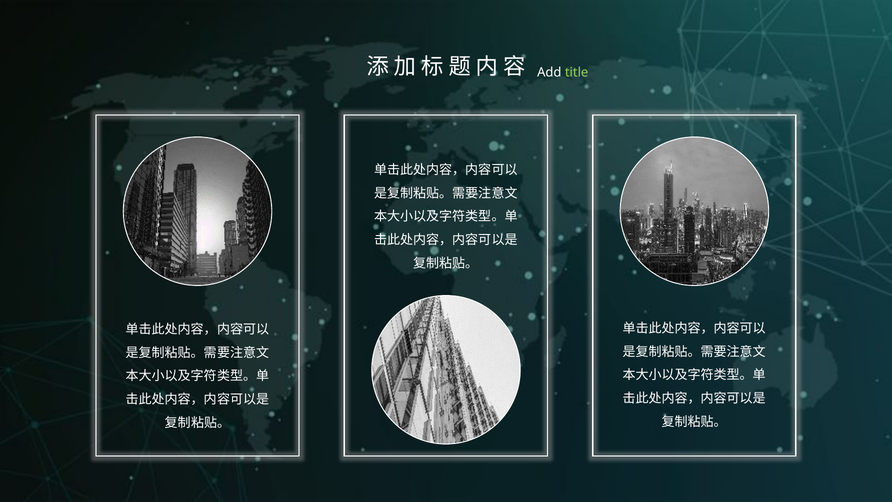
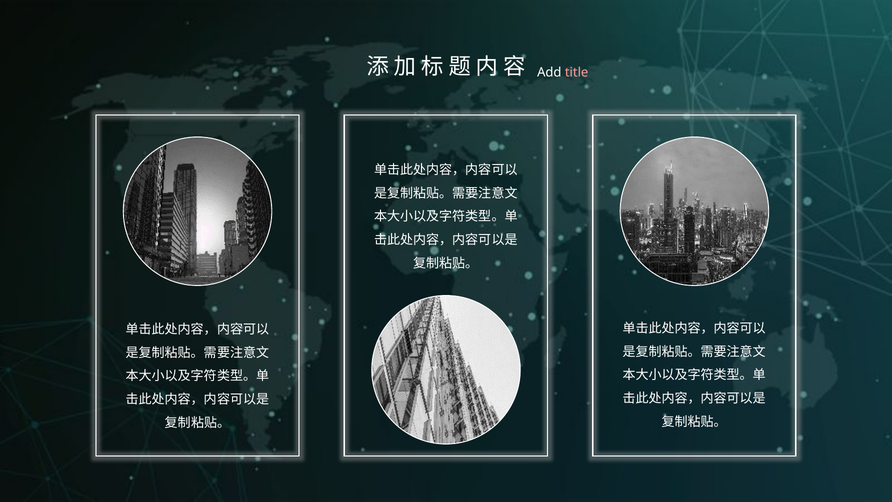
title colour: light green -> pink (577, 73)
